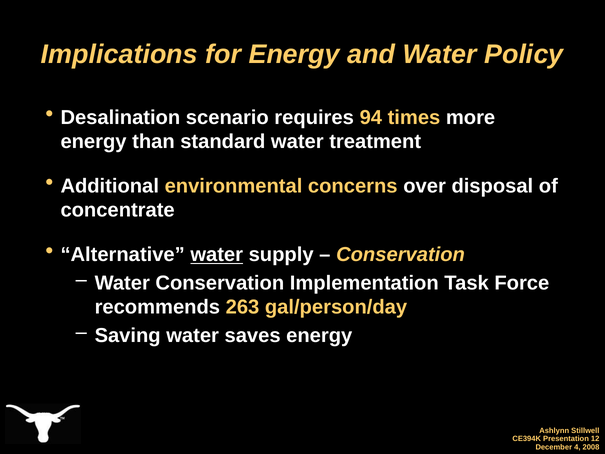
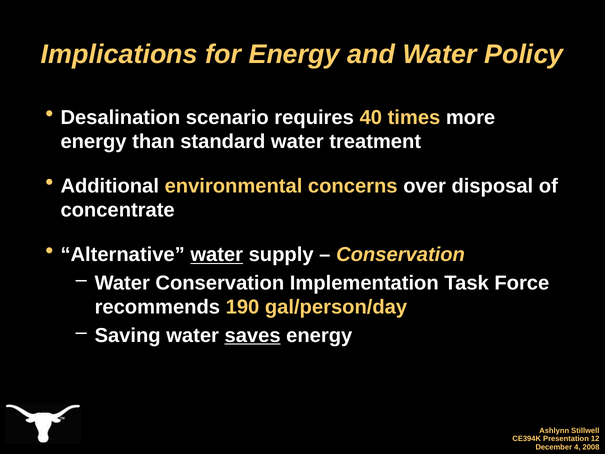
94: 94 -> 40 (371, 117)
263: 263 -> 190 (243, 307)
saves underline: none -> present (253, 335)
